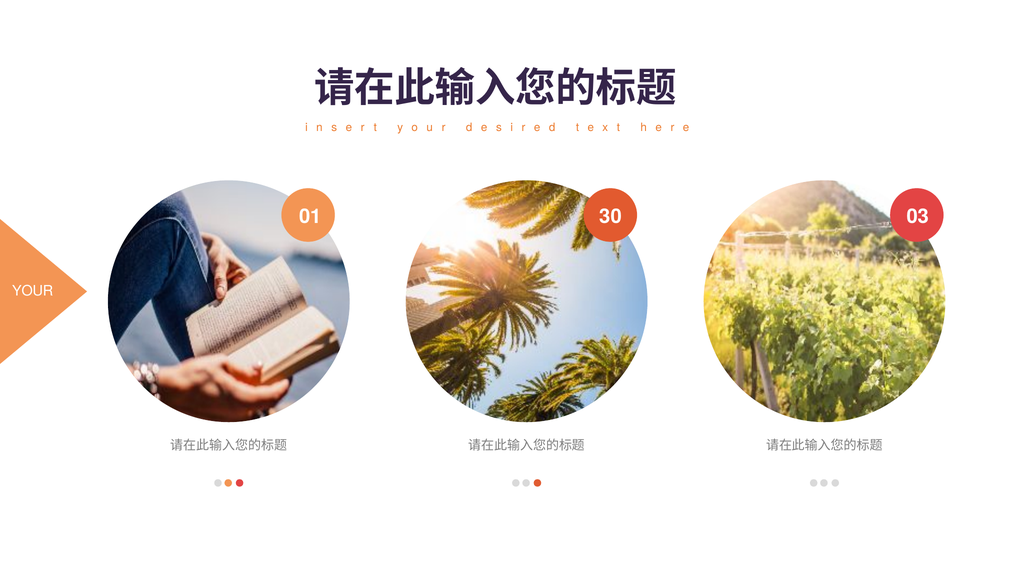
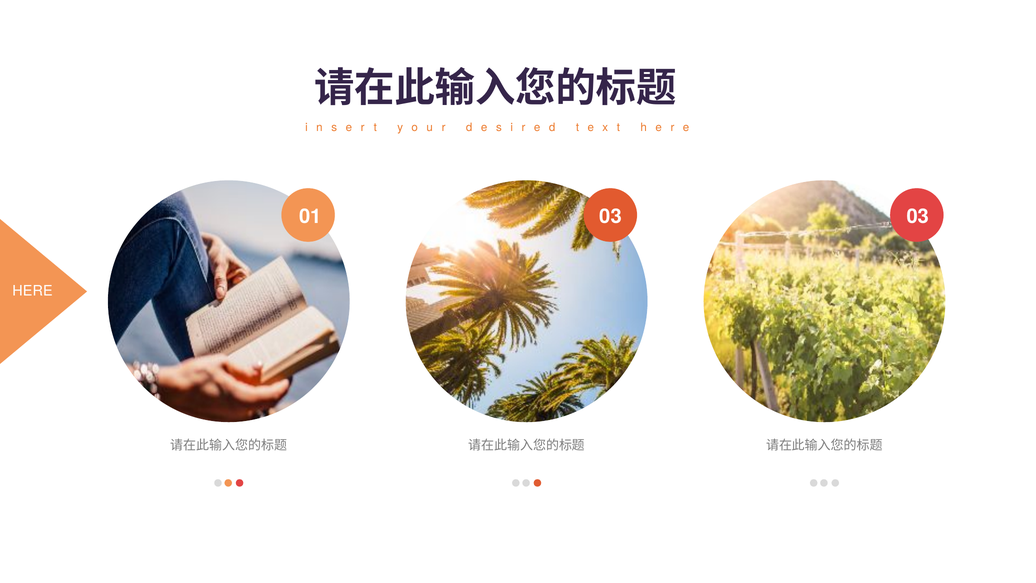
01 30: 30 -> 03 (611, 216)
YOUR: YOUR -> HERE (32, 291)
